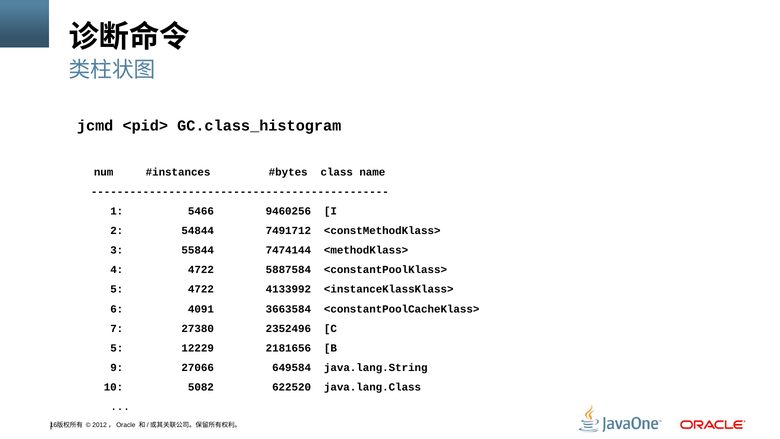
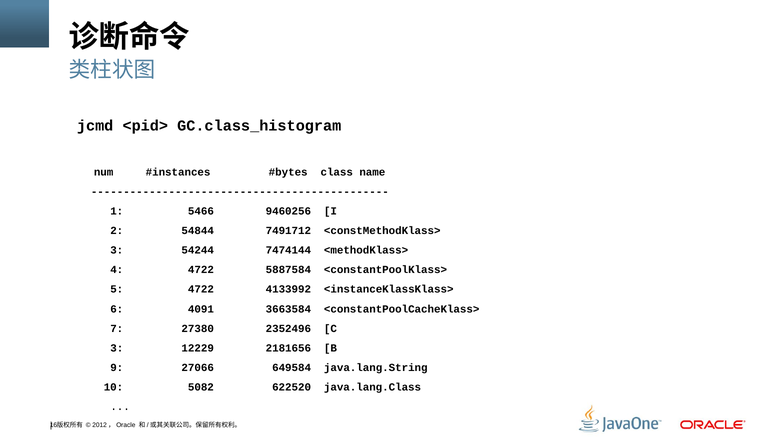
55844: 55844 -> 54244 (198, 250)
5: 5 -> 3 (117, 348)
